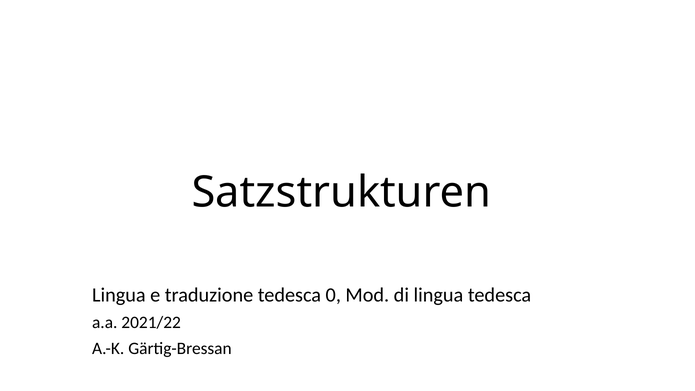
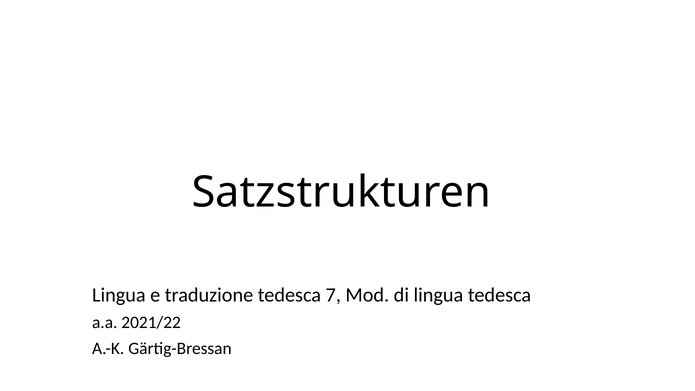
0: 0 -> 7 (333, 295)
